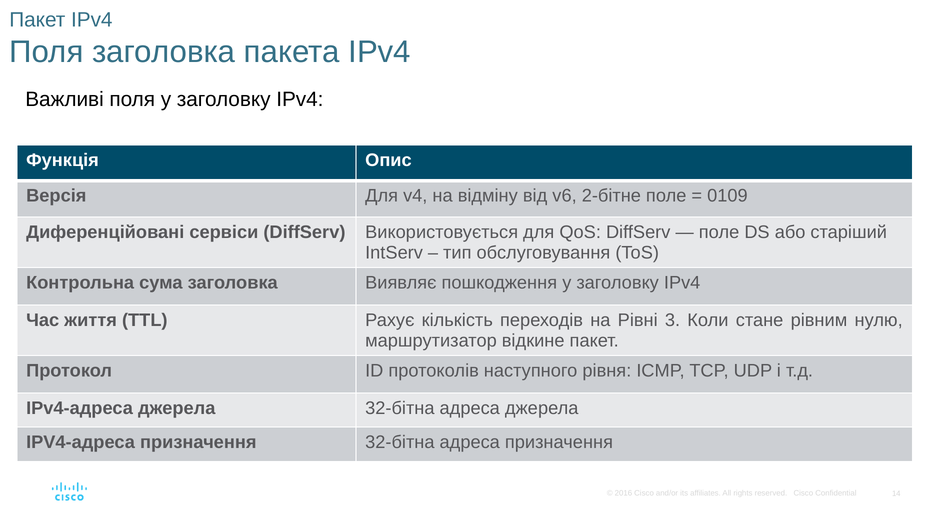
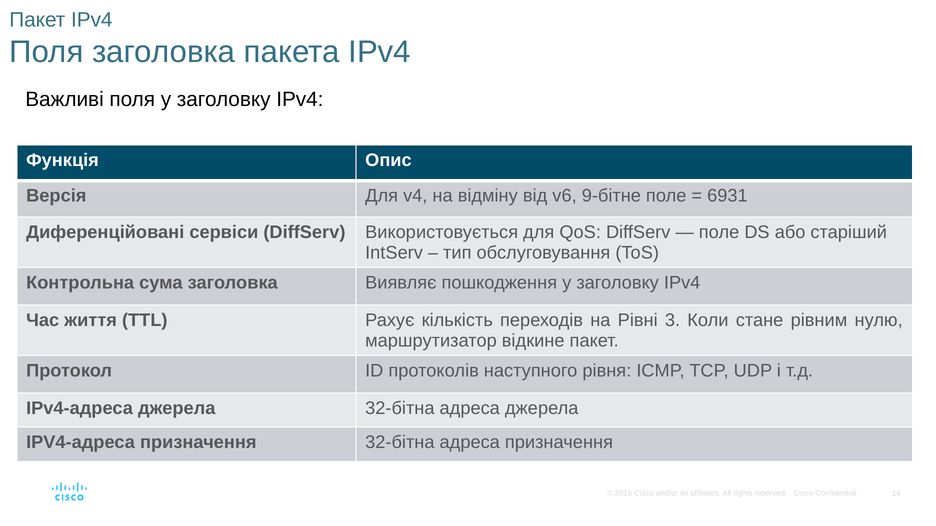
2-бітне: 2-бітне -> 9-бітне (611, 196)
0109: 0109 -> 6931 (727, 196)
